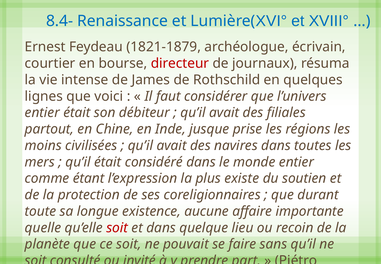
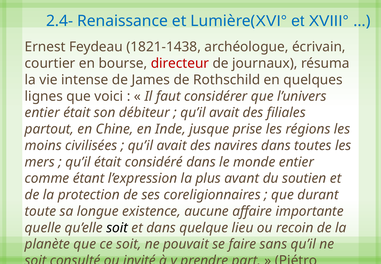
8.4-: 8.4- -> 2.4- (60, 21)
1821-1879: 1821-1879 -> 1821-1438 (164, 47)
existe: existe -> avant (242, 178)
soit colour: red -> black (117, 228)
